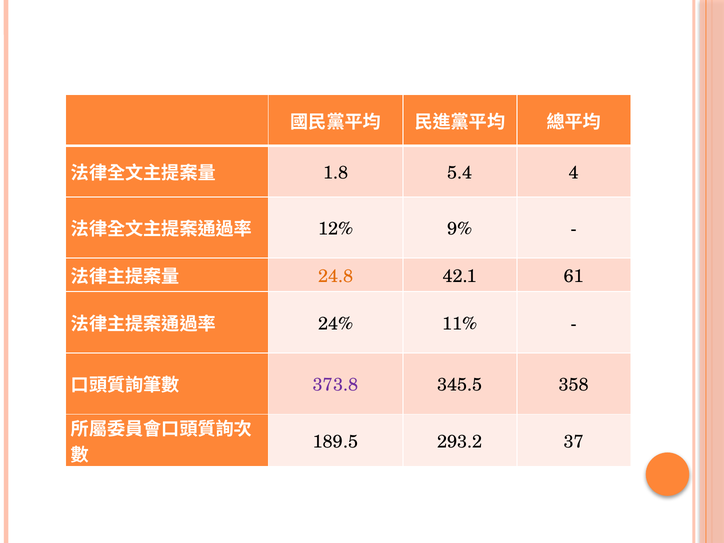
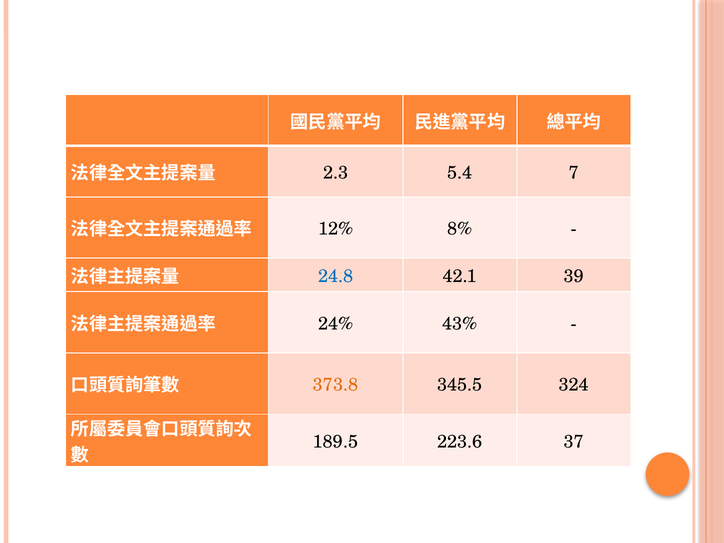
1.8: 1.8 -> 2.3 (336, 173)
4: 4 -> 7 (574, 173)
9%: 9% -> 8% (460, 229)
24.8 colour: orange -> blue (336, 276)
61: 61 -> 39 (574, 276)
11%: 11% -> 43% (460, 324)
373.8 colour: purple -> orange (336, 385)
358: 358 -> 324 (574, 385)
293.2: 293.2 -> 223.6 (460, 442)
